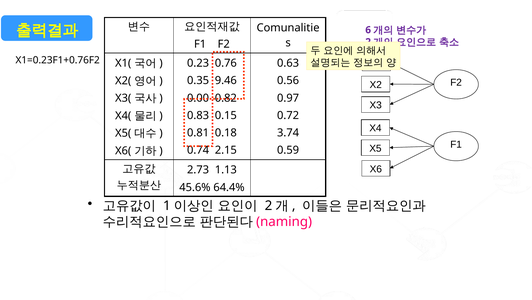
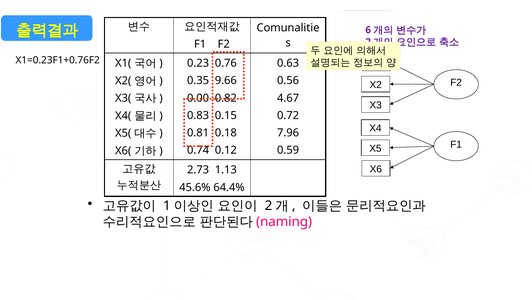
9.46: 9.46 -> 9.66 (226, 80)
0.97: 0.97 -> 4.67 (288, 98)
3.74: 3.74 -> 7.96 (288, 133)
2.15: 2.15 -> 0.12 (226, 150)
